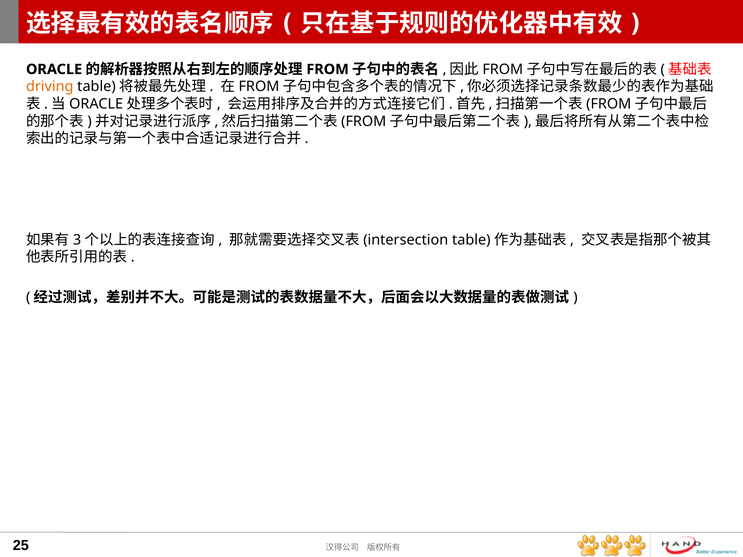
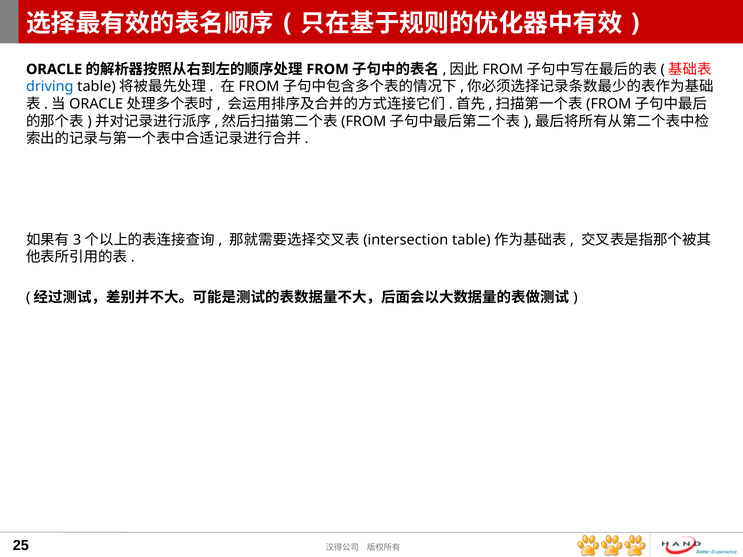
driving colour: orange -> blue (50, 87)
